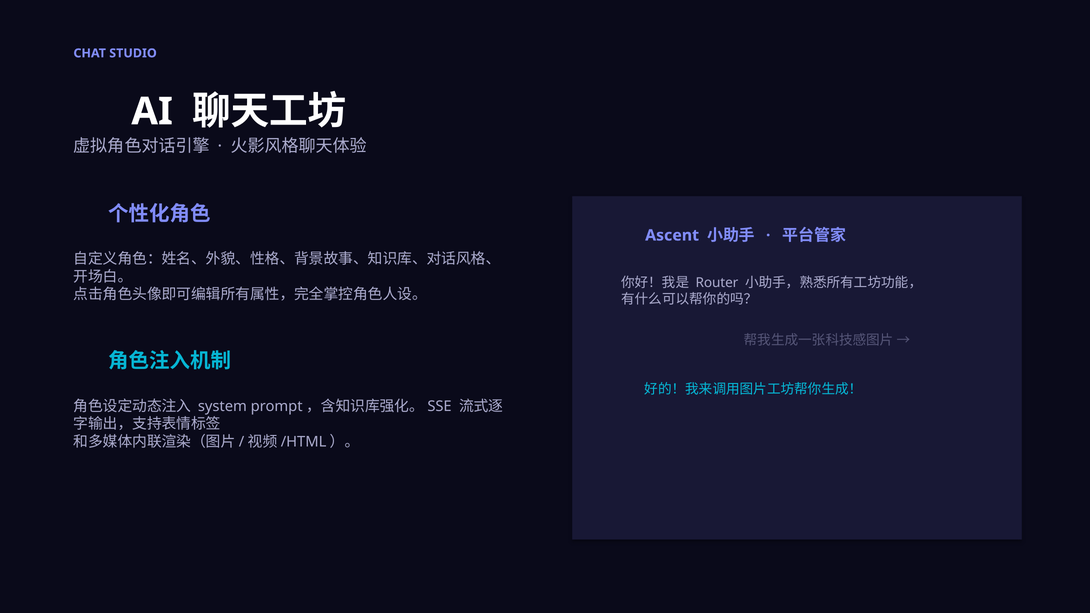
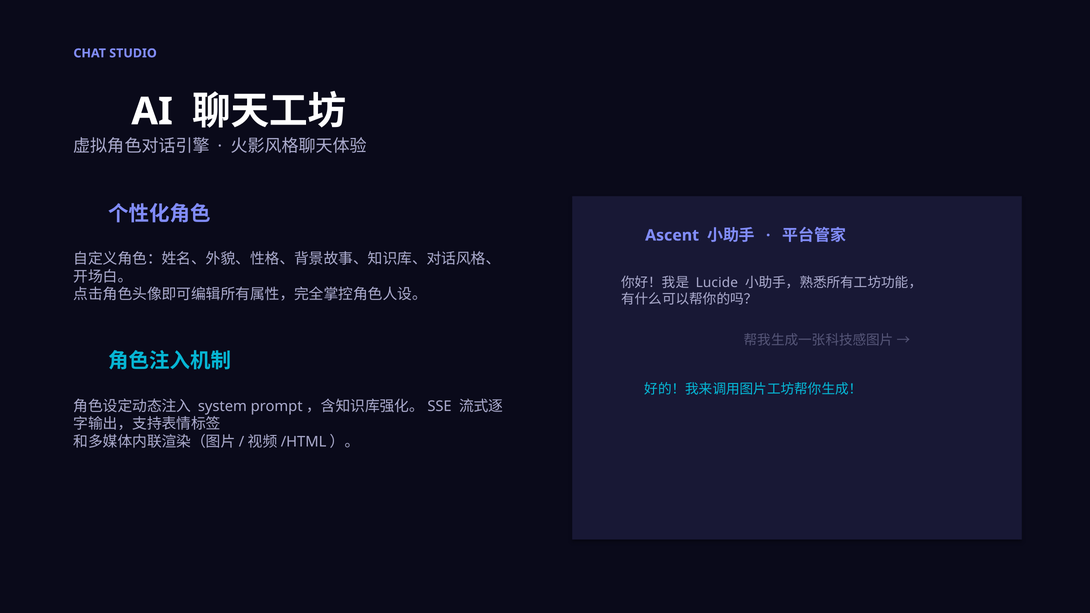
Router: Router -> Lucide (717, 283)
